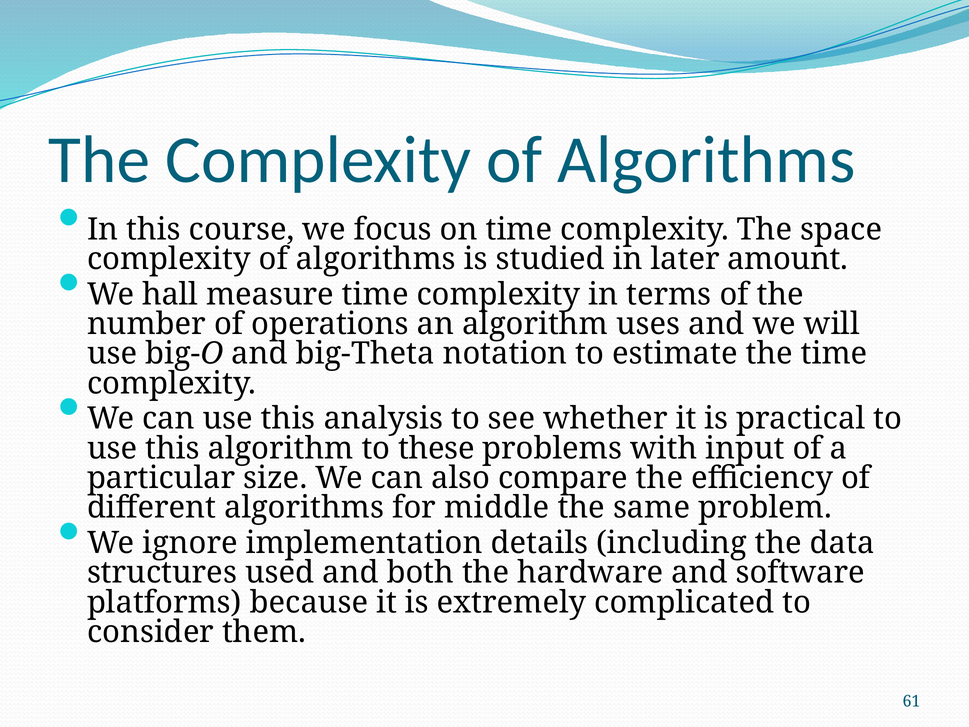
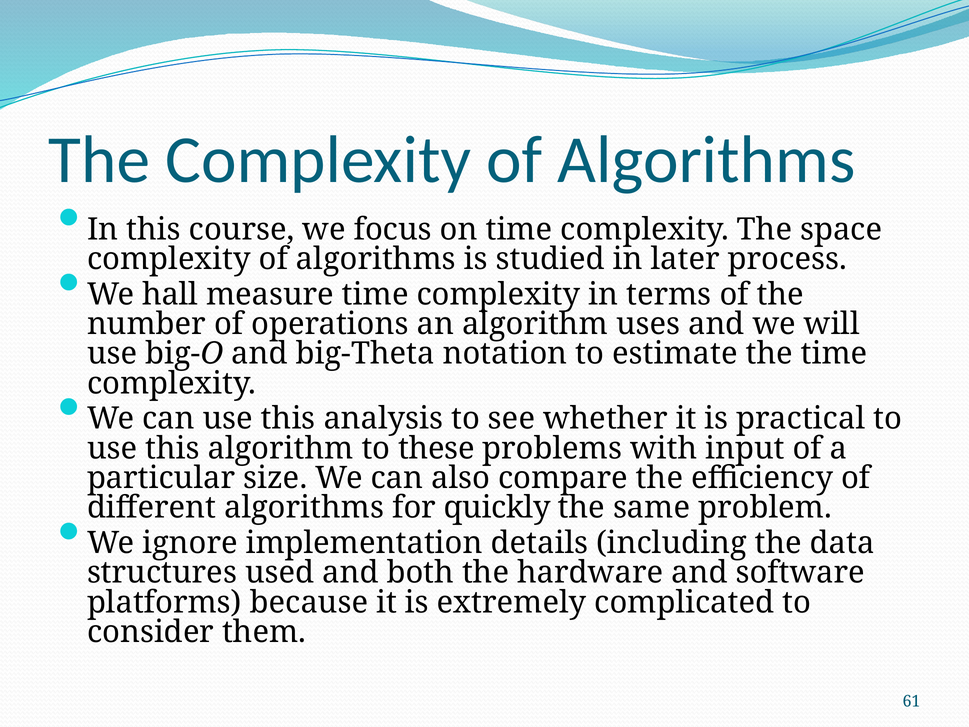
amount: amount -> process (787, 259)
middle: middle -> quickly (497, 508)
